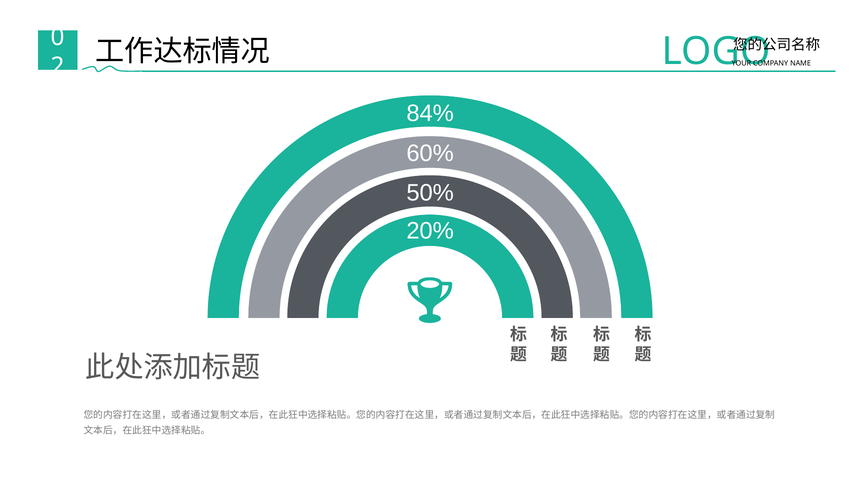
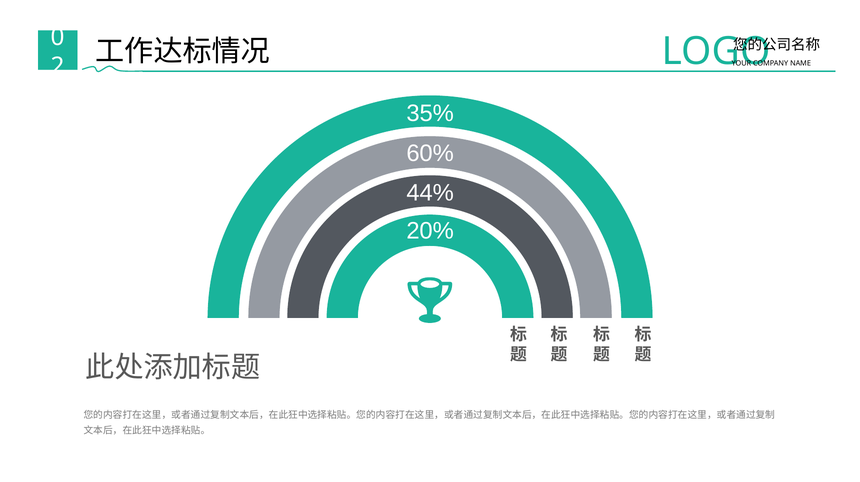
84%: 84% -> 35% (430, 113)
50%: 50% -> 44% (430, 193)
